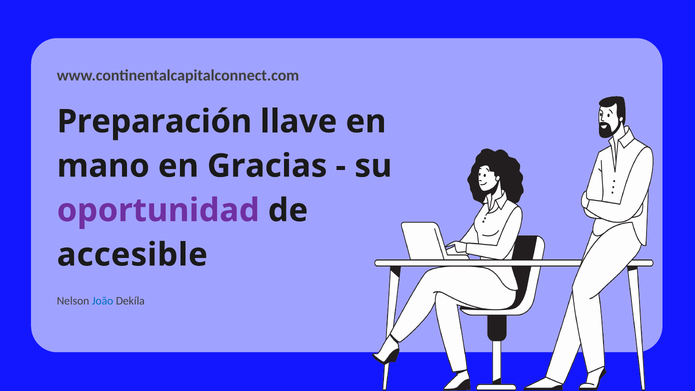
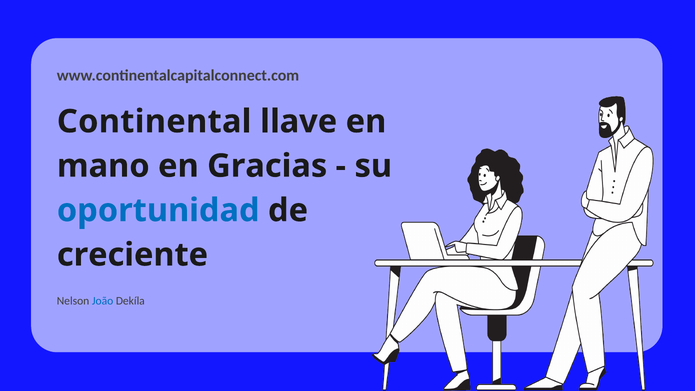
Preparación: Preparación -> Continental (154, 122)
oportunidad colour: purple -> blue (158, 210)
accesible: accesible -> creciente (132, 255)
